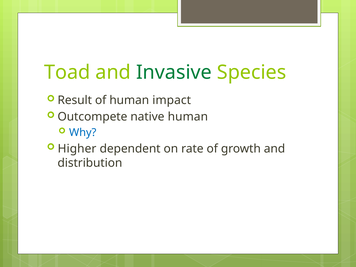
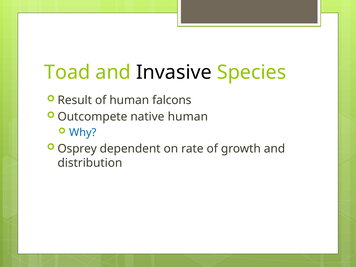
Invasive colour: green -> black (174, 72)
impact: impact -> falcons (172, 100)
Higher: Higher -> Osprey (77, 149)
